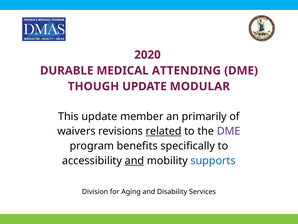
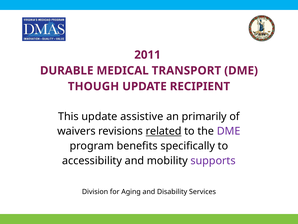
2020: 2020 -> 2011 (148, 55)
ATTENDING: ATTENDING -> TRANSPORT (186, 70)
MODULAR: MODULAR -> RECIPIENT (200, 86)
member: member -> assistive (142, 116)
and underline: present -> none (134, 160)
supports colour: blue -> purple (213, 160)
